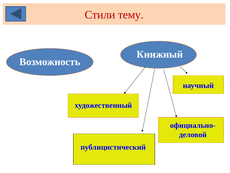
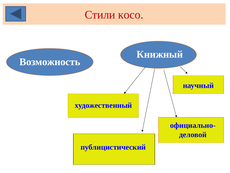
тему: тему -> косо (131, 15)
